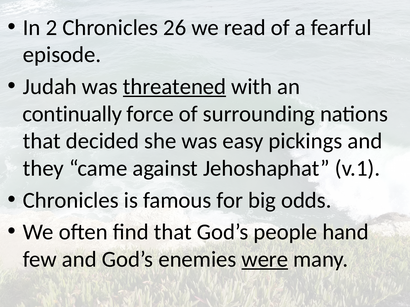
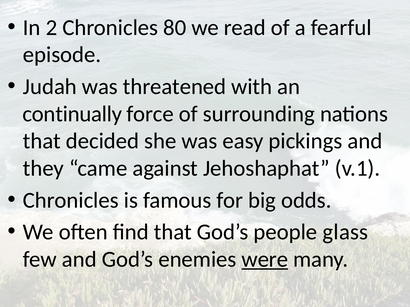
26: 26 -> 80 (175, 28)
threatened underline: present -> none (175, 87)
hand: hand -> glass (345, 232)
